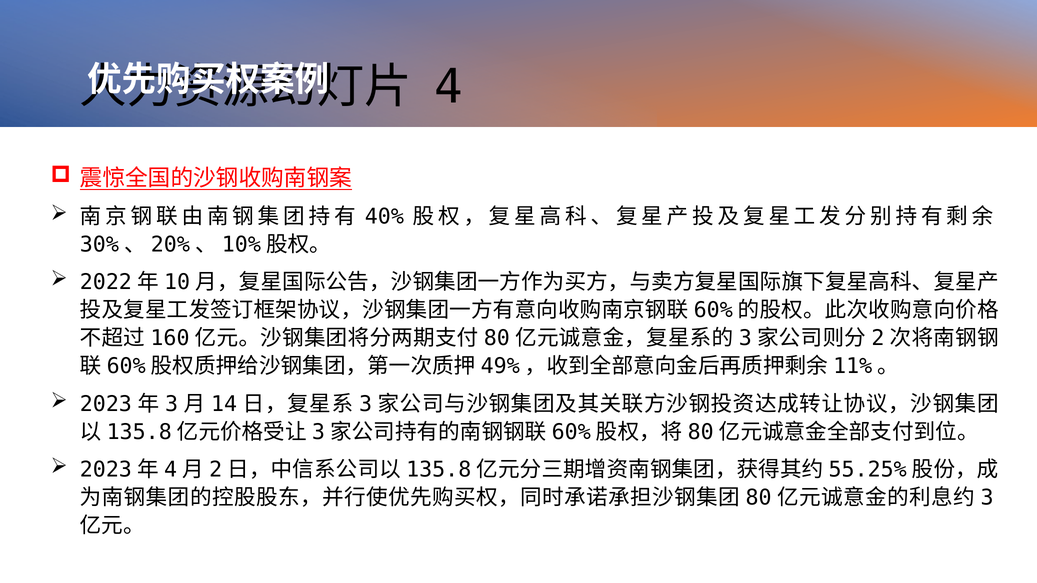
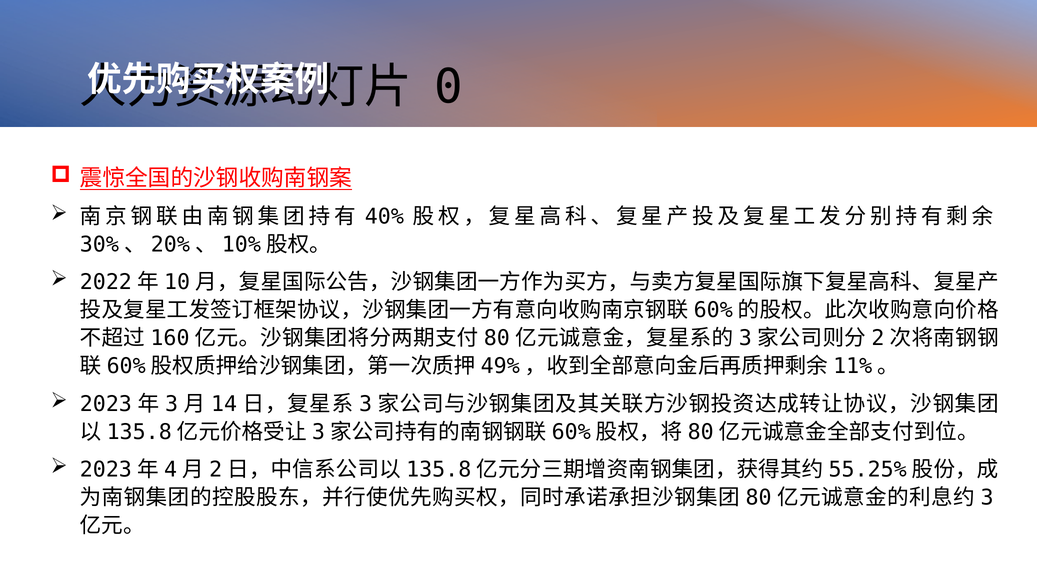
4: 4 -> 0 (448, 87)
